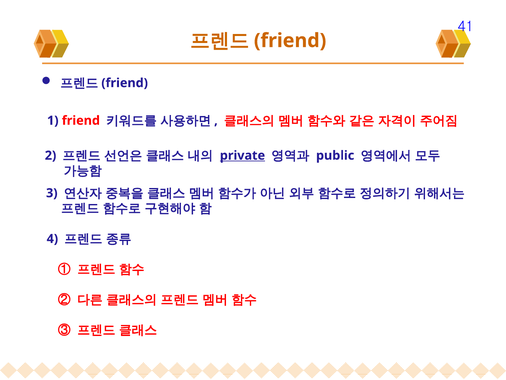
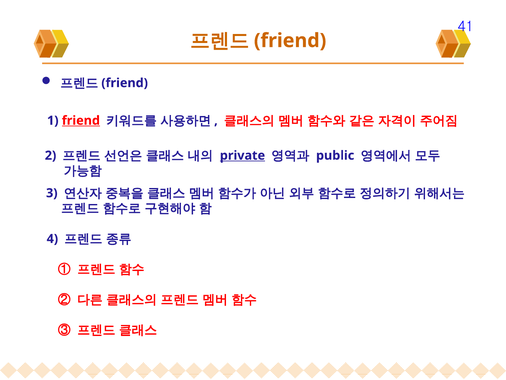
friend underline: none -> present (81, 120)
